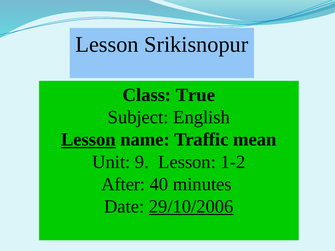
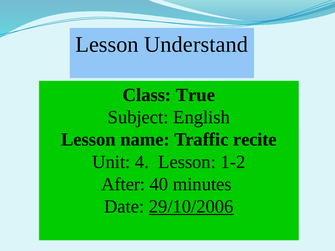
Srikisnopur: Srikisnopur -> Understand (196, 45)
Lesson underline: present -> none (88, 140)
mean: mean -> recite (255, 140)
9: 9 -> 4 (142, 162)
